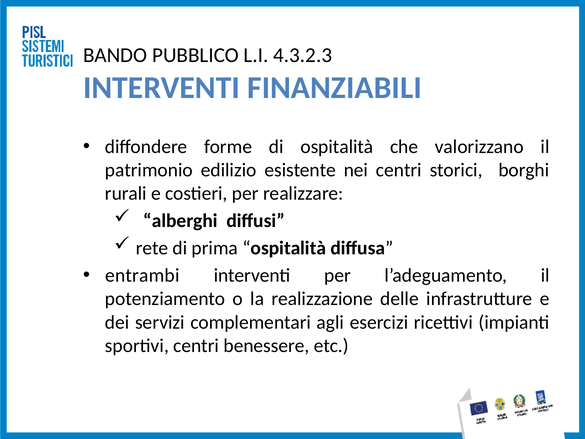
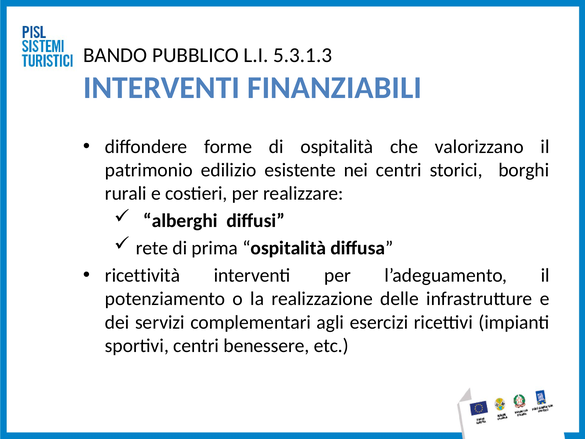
4.3.2.3: 4.3.2.3 -> 5.3.1.3 (303, 55)
entrambi: entrambi -> ricettività (143, 275)
